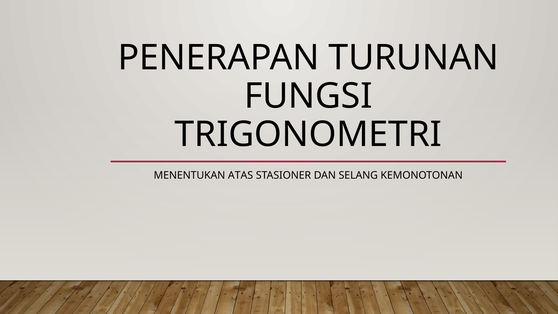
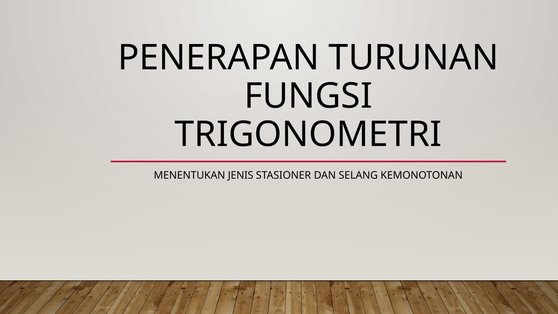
ATAS: ATAS -> JENIS (241, 175)
